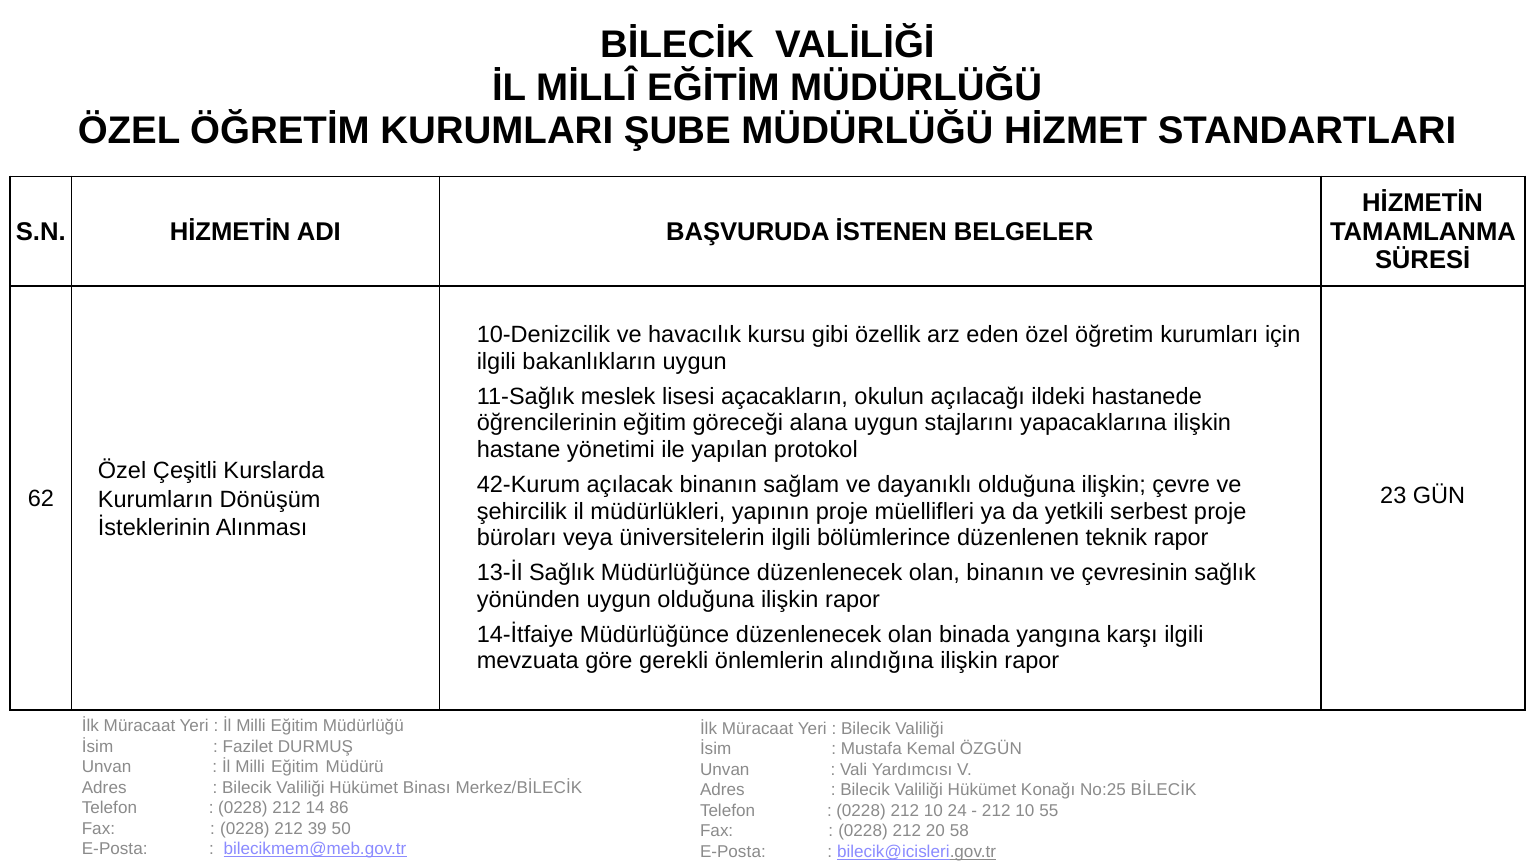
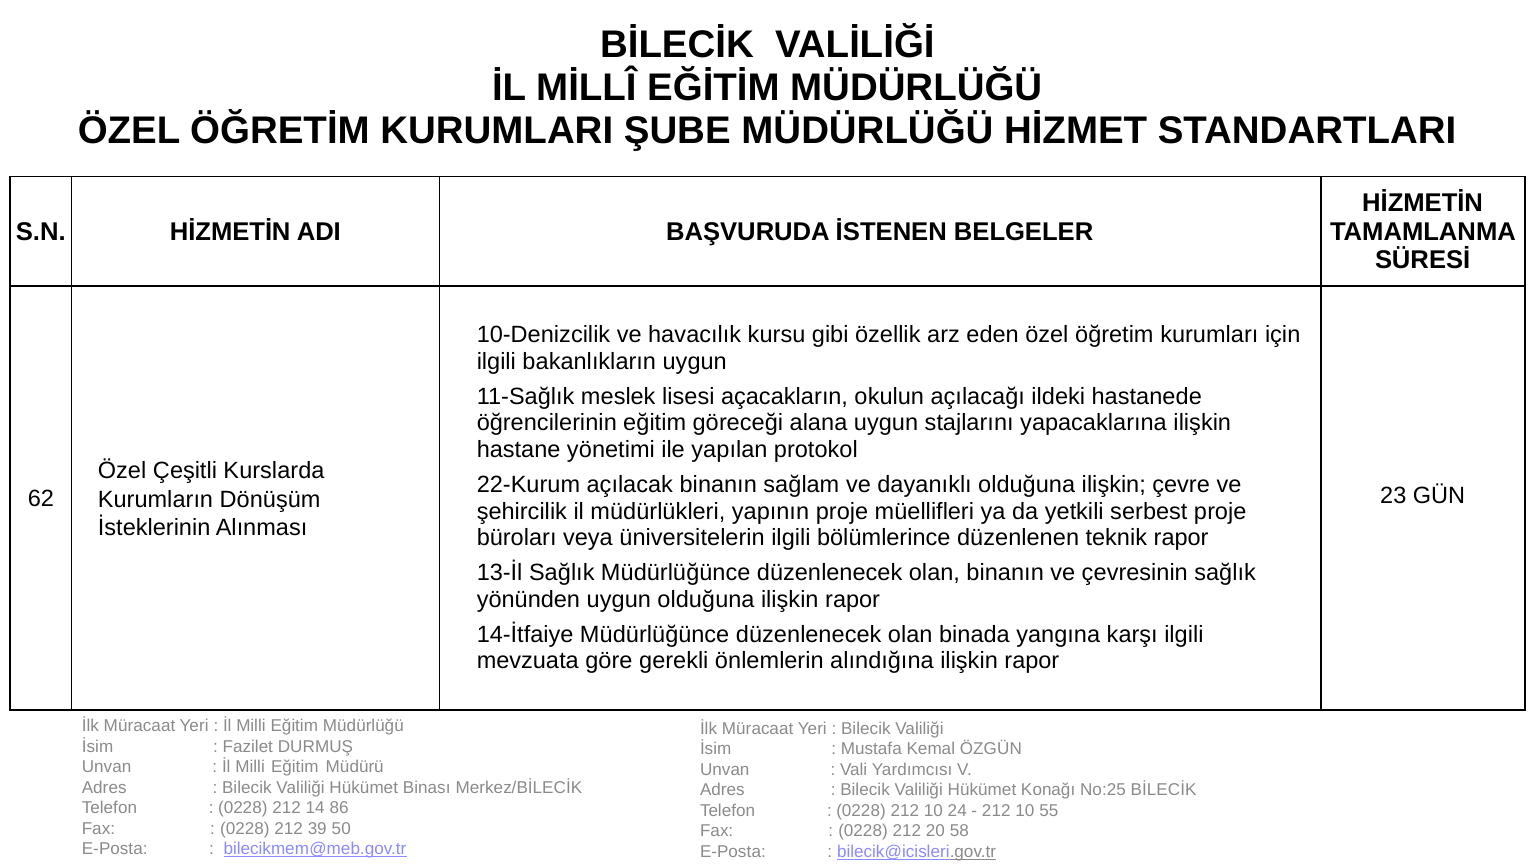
42-Kurum: 42-Kurum -> 22-Kurum (528, 485)
